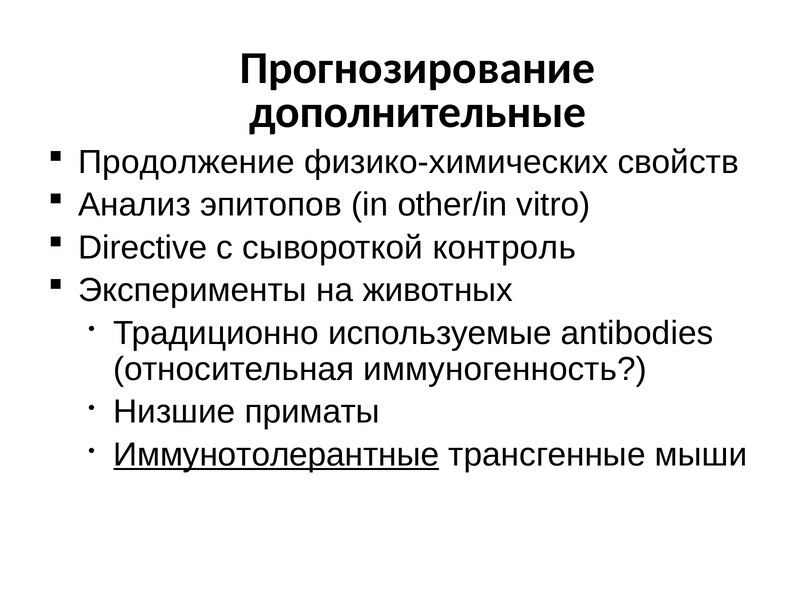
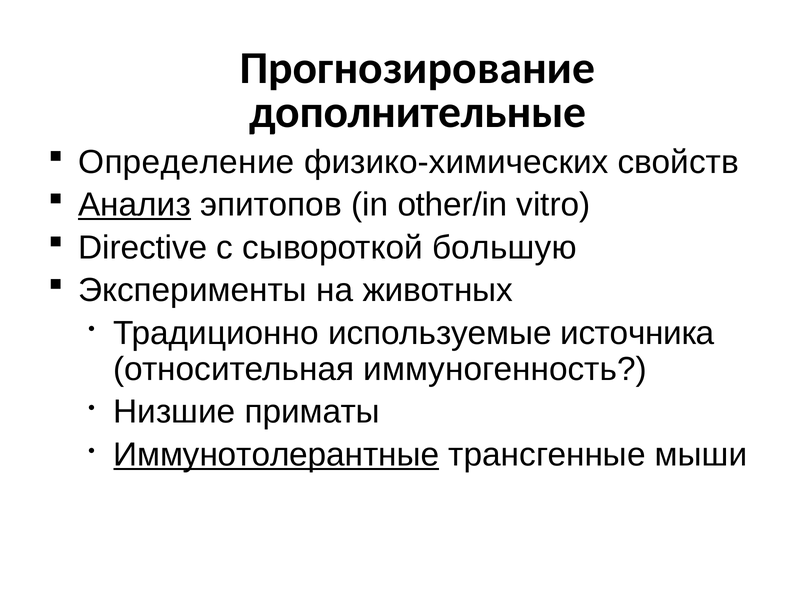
Продолжение: Продолжение -> Определение (186, 162)
Анализ underline: none -> present (135, 205)
контроль: контроль -> большую (504, 248)
antibodies: antibodies -> источника (637, 333)
